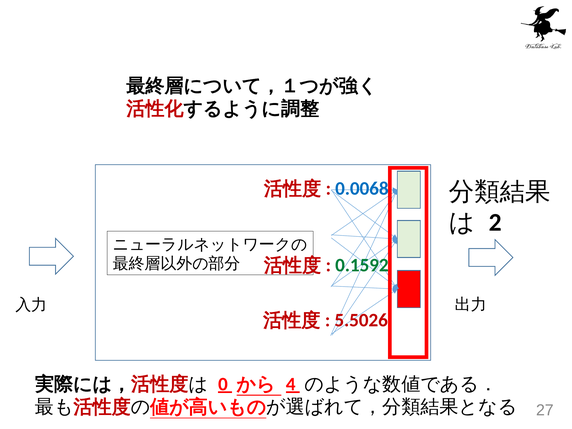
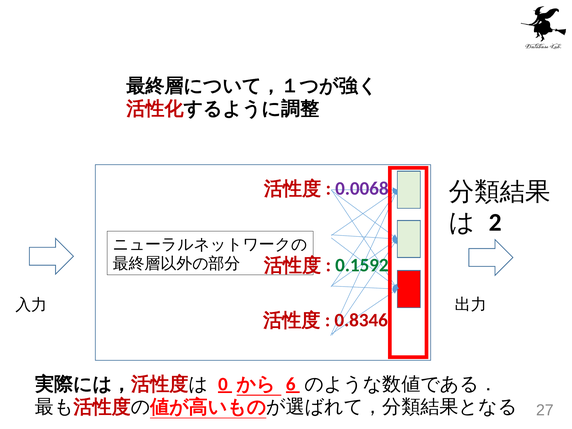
0.0068 colour: blue -> purple (362, 189)
5.5026: 5.5026 -> 0.8346 (361, 320)
4: 4 -> 6 (291, 384)
